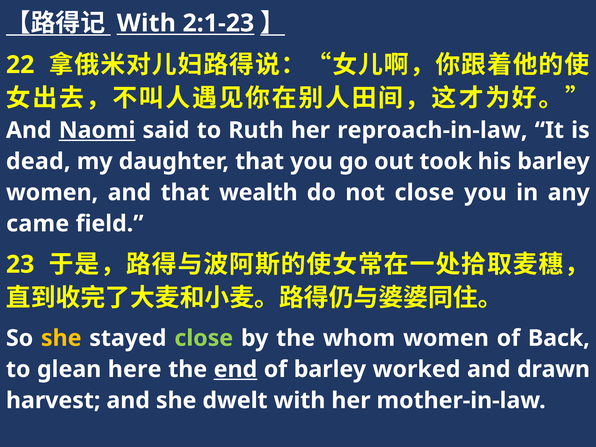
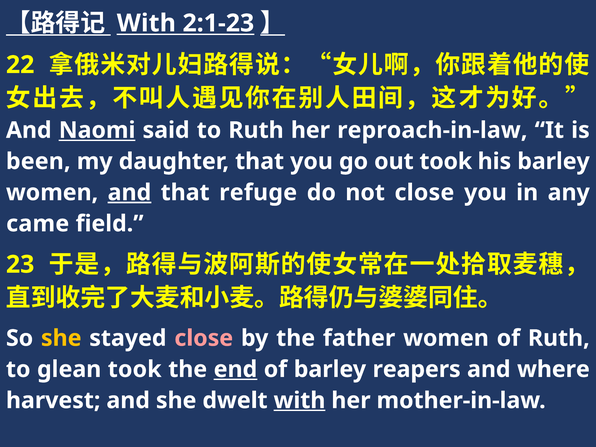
dead: dead -> been (38, 161)
and underline: none -> present (129, 193)
wealth: wealth -> refuge (258, 193)
close colour: light green -> pink (204, 338)
whom: whom -> father (359, 338)
of Back: Back -> Ruth (559, 338)
glean here: here -> took (135, 369)
worked: worked -> reapers (417, 369)
drawn: drawn -> where (553, 369)
with underline: none -> present (299, 400)
